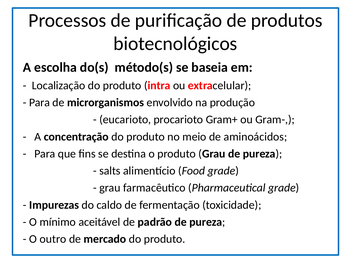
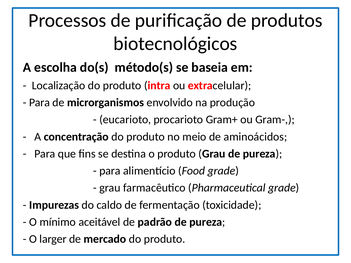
salts: salts -> para (110, 171)
outro: outro -> larger (53, 239)
